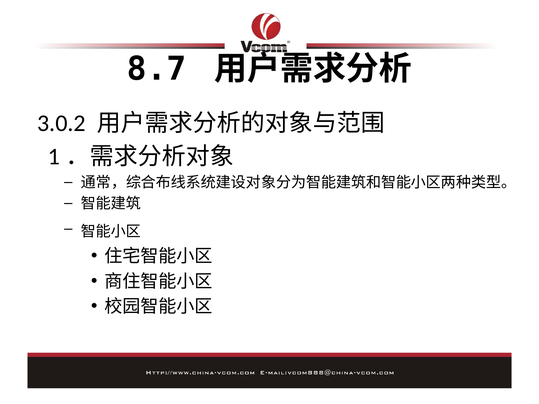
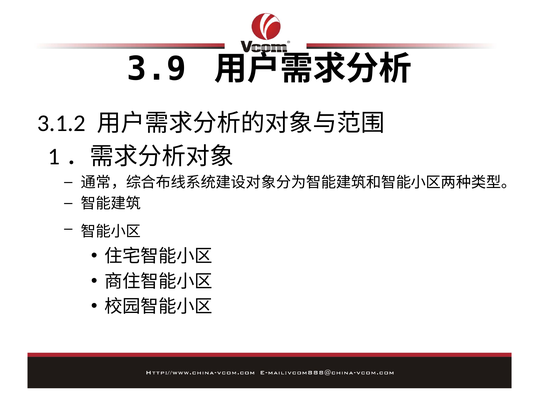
8.7: 8.7 -> 3.9 (157, 69)
3.0.2: 3.0.2 -> 3.1.2 (61, 123)
